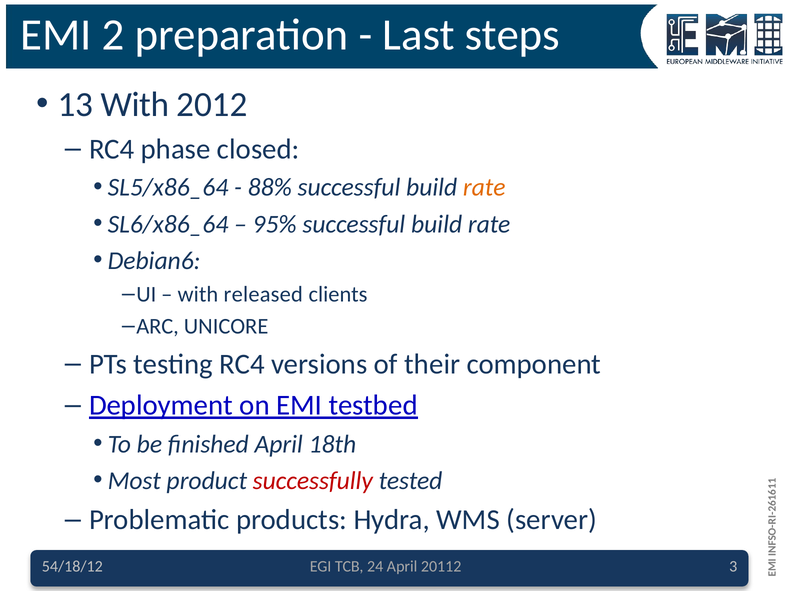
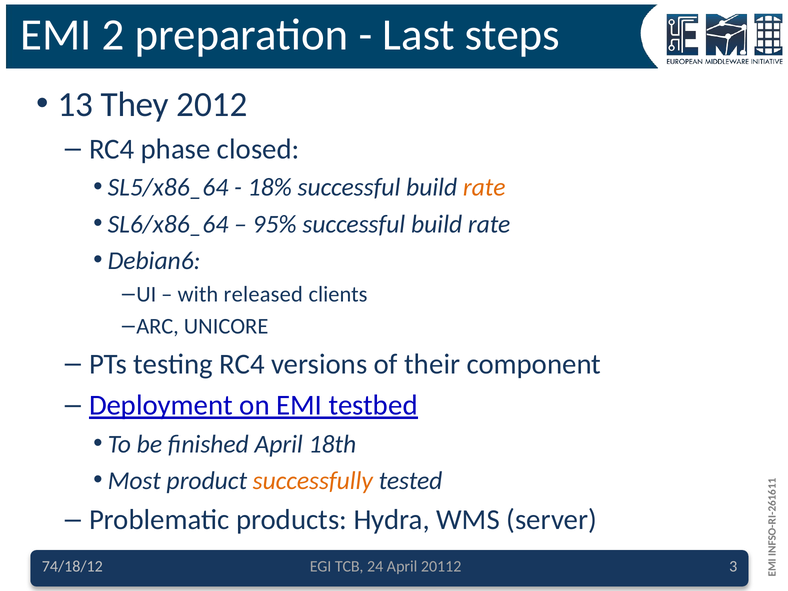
13 With: With -> They (135, 105)
88%: 88% -> 18% (270, 187)
successfully colour: red -> orange (313, 480)
54/18/12: 54/18/12 -> 74/18/12 (72, 566)
